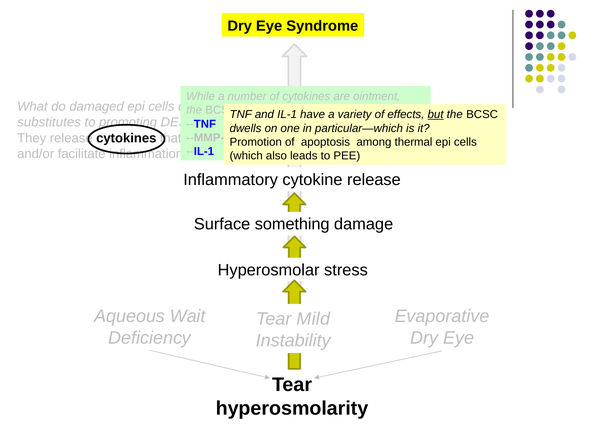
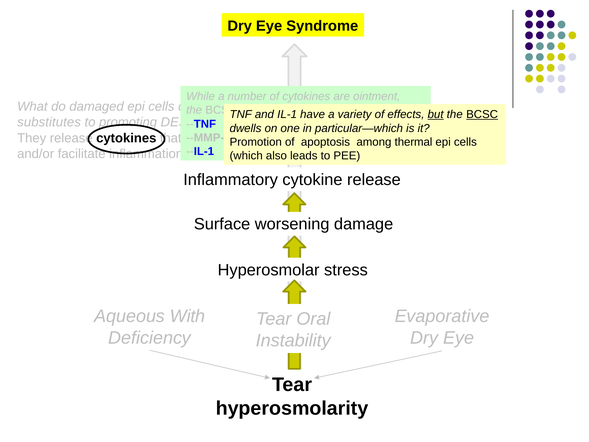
BCSC underline: none -> present (482, 114)
something: something -> worsening (292, 224)
Wait: Wait -> With (188, 316)
Mild: Mild -> Oral (313, 319)
